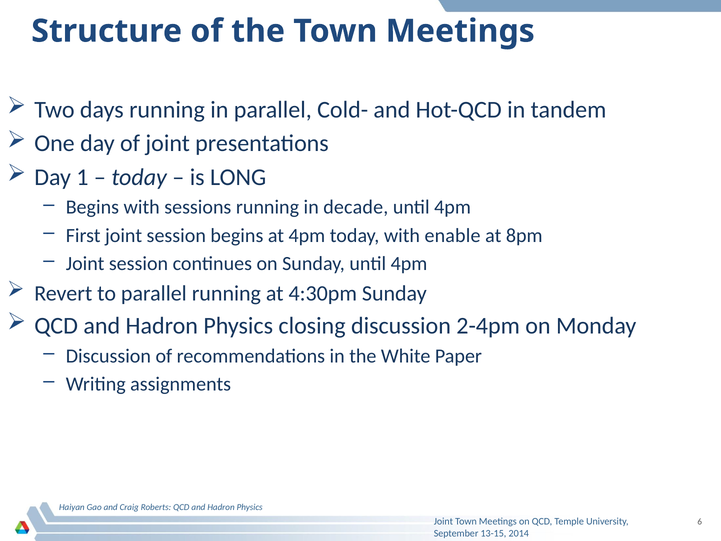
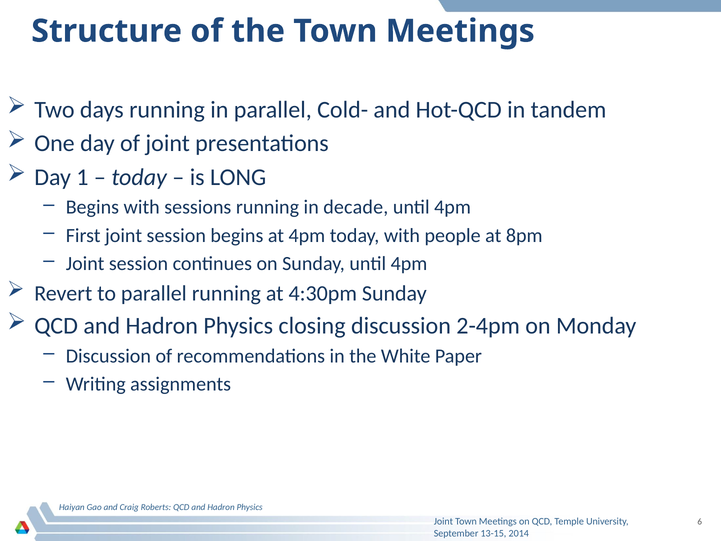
enable: enable -> people (453, 235)
